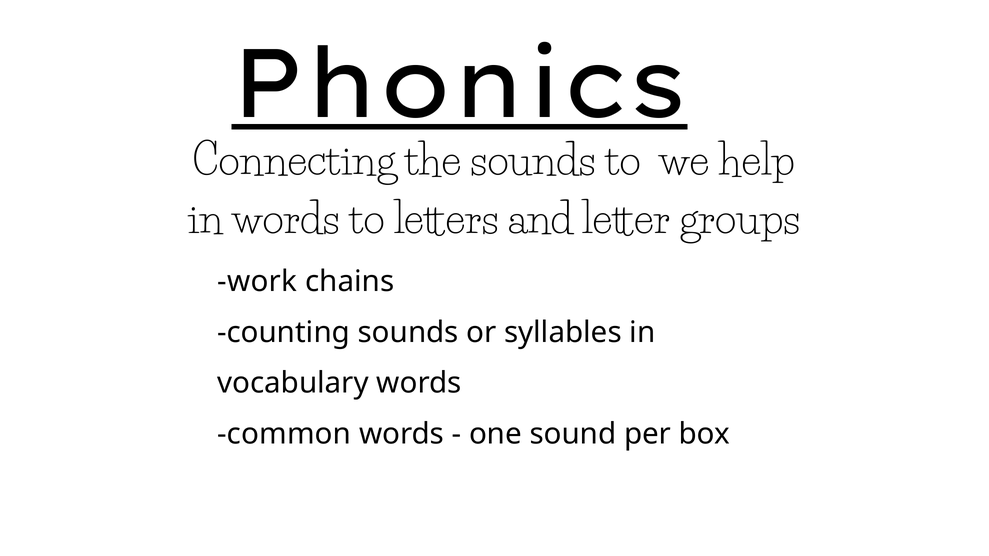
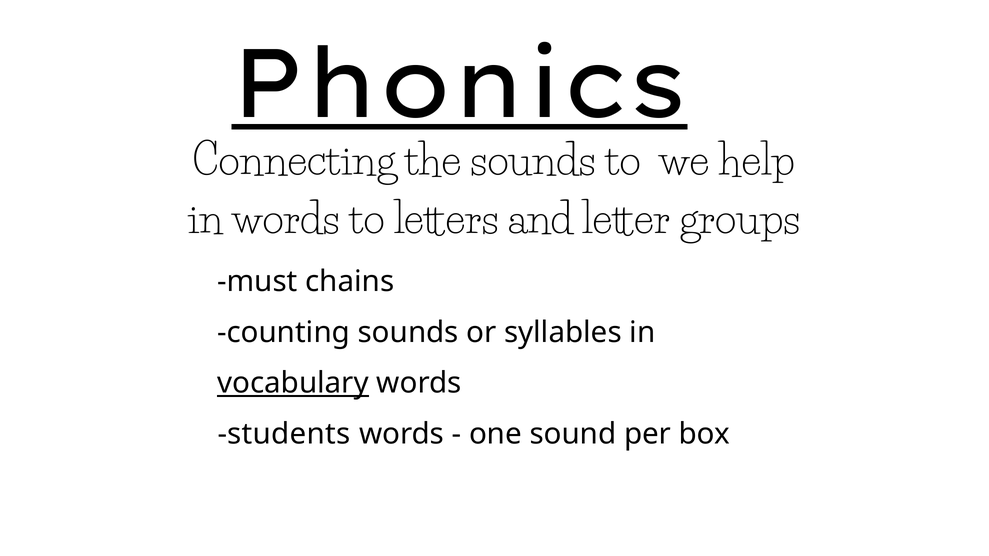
work: work -> must (257, 282)
vocabulary underline: none -> present (293, 383)
common: common -> students (284, 434)
